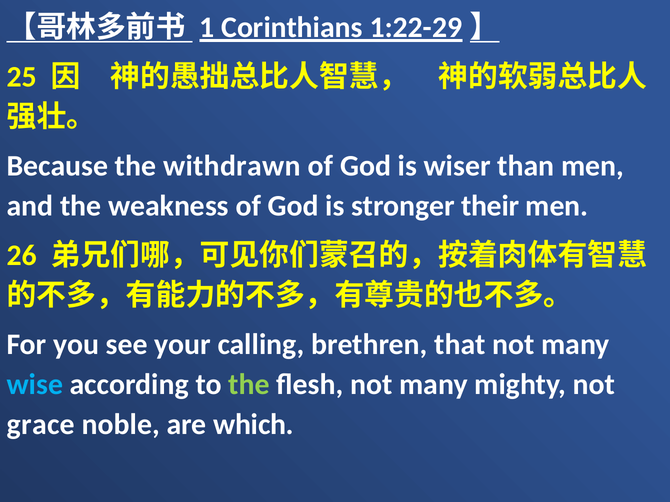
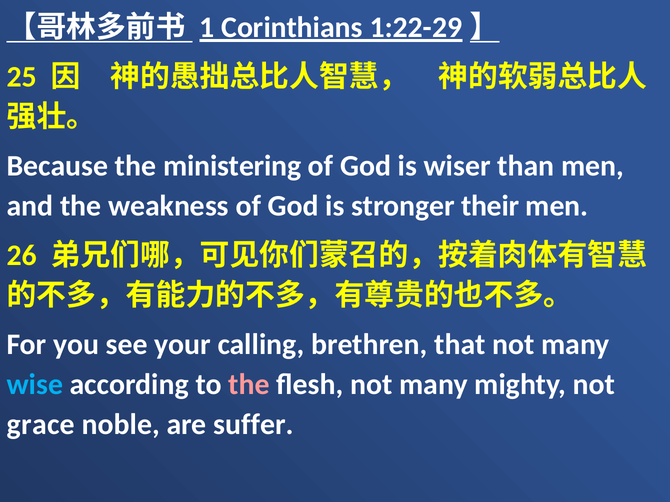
withdrawn: withdrawn -> ministering (232, 166)
the colour: light green -> pink (249, 385)
which: which -> suffer (253, 425)
